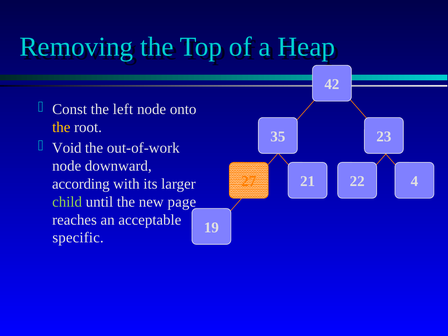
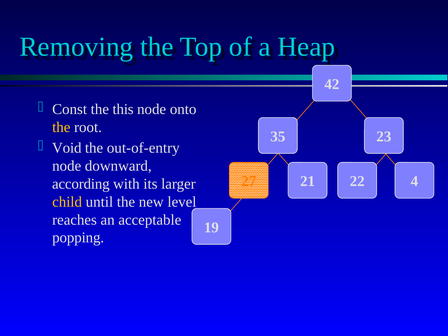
left: left -> this (123, 109)
out-of-work: out-of-work -> out-of-entry (143, 148)
child colour: light green -> yellow (67, 202)
page: page -> level (182, 202)
specific: specific -> popping (78, 238)
